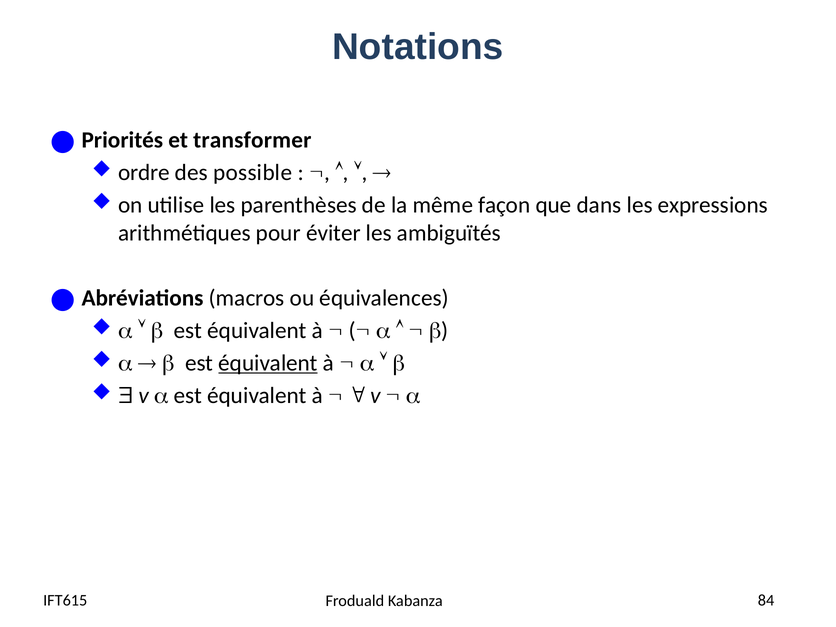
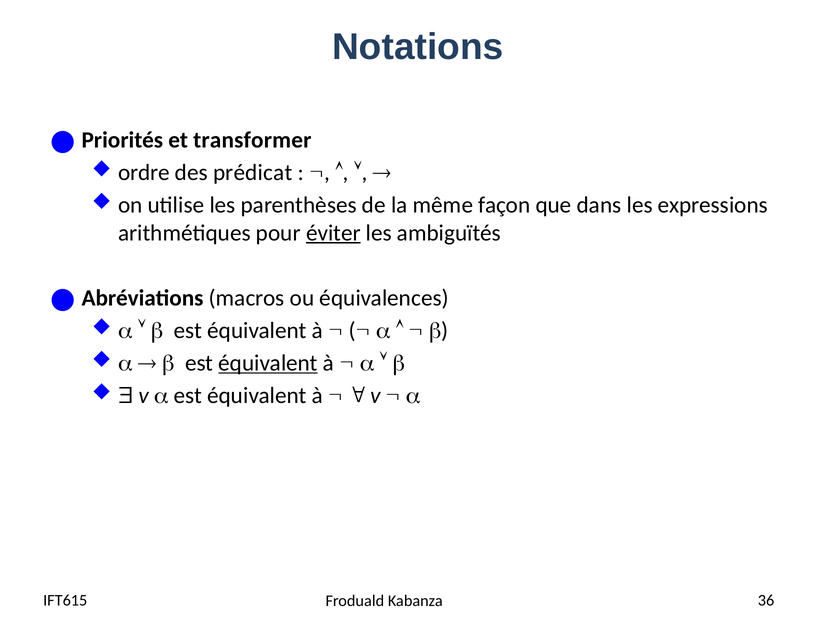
possible: possible -> prédicat (253, 173)
éviter underline: none -> present (333, 233)
84: 84 -> 36 (766, 600)
